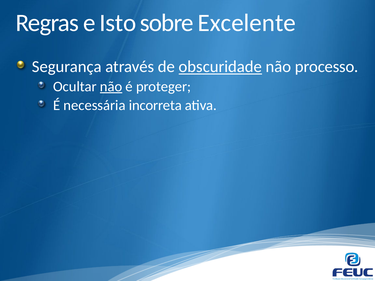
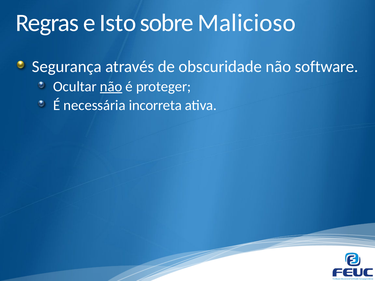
Excelente: Excelente -> Malicioso (247, 23)
obscuridade underline: present -> none (220, 67)
processo: processo -> software (327, 67)
